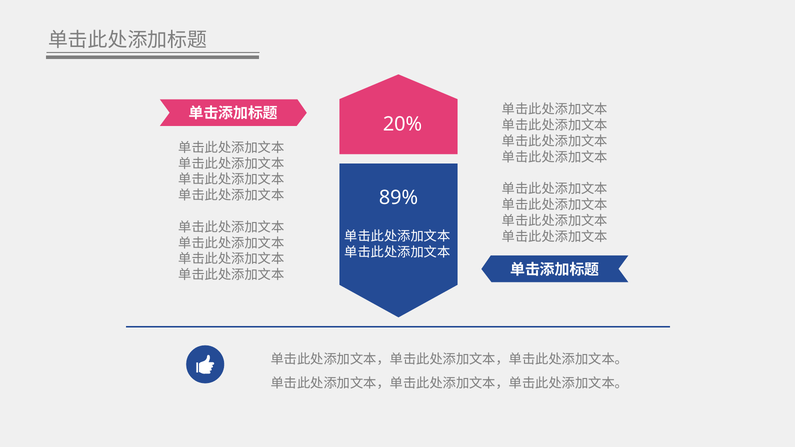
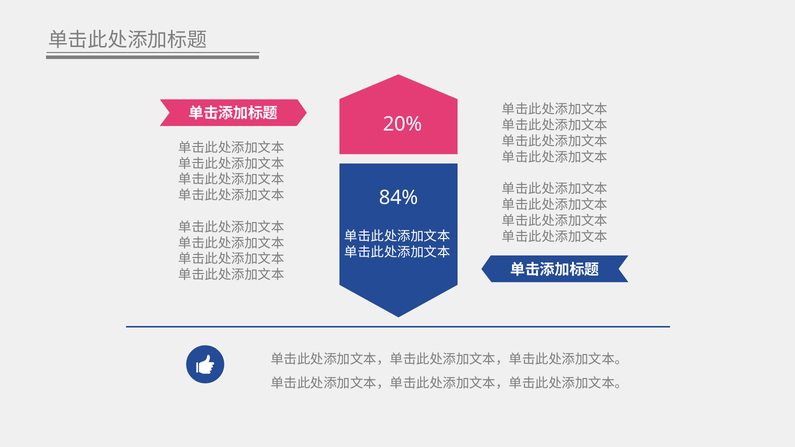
89%: 89% -> 84% (398, 198)
